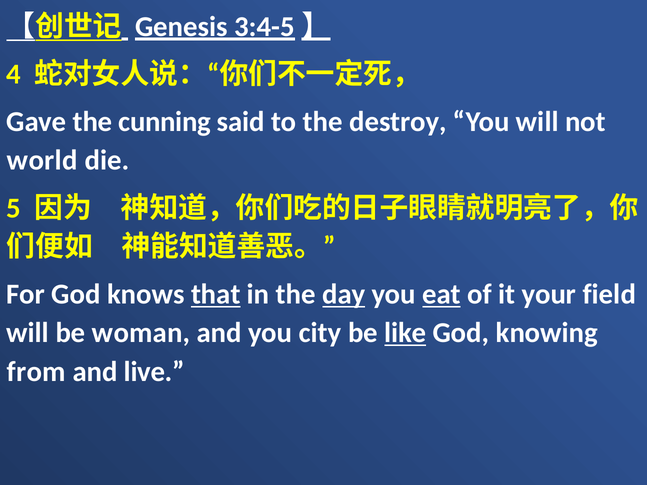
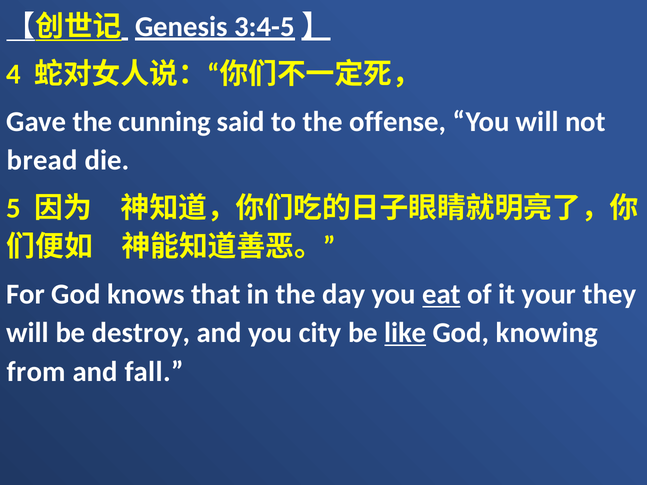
destroy: destroy -> offense (398, 122)
world: world -> bread (42, 161)
that underline: present -> none (216, 294)
day underline: present -> none (344, 294)
field: field -> they (609, 294)
woman: woman -> destroy (141, 333)
live: live -> fall (154, 372)
